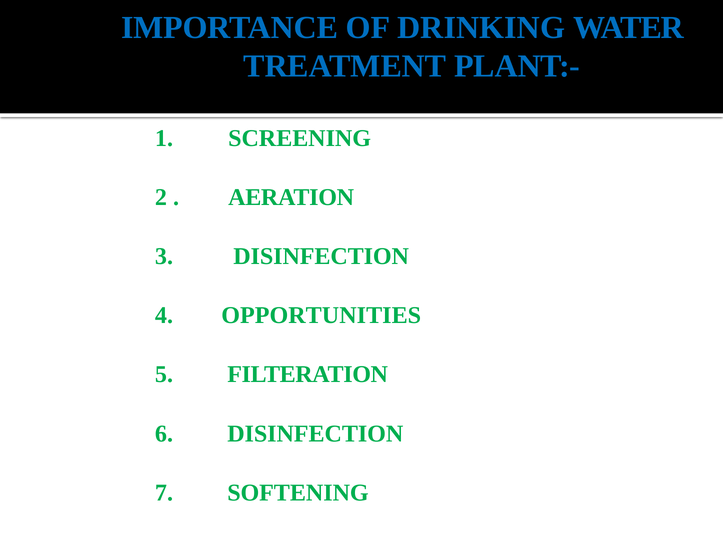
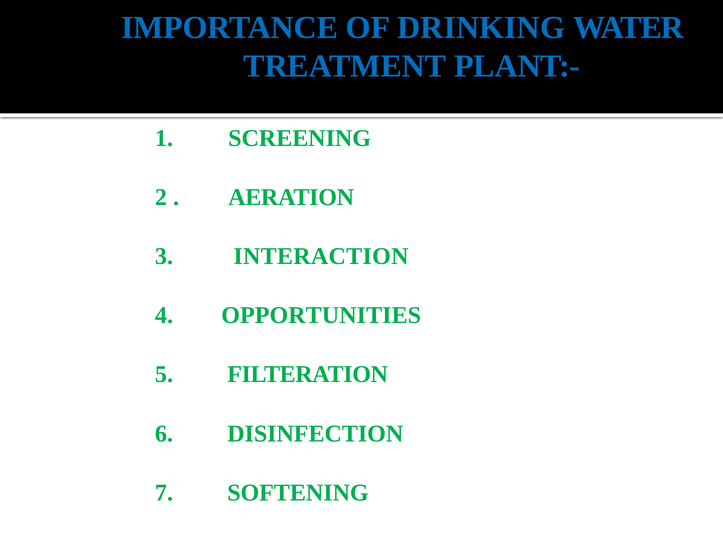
DISINFECTION: DISINFECTION -> INTERACTION (321, 256)
